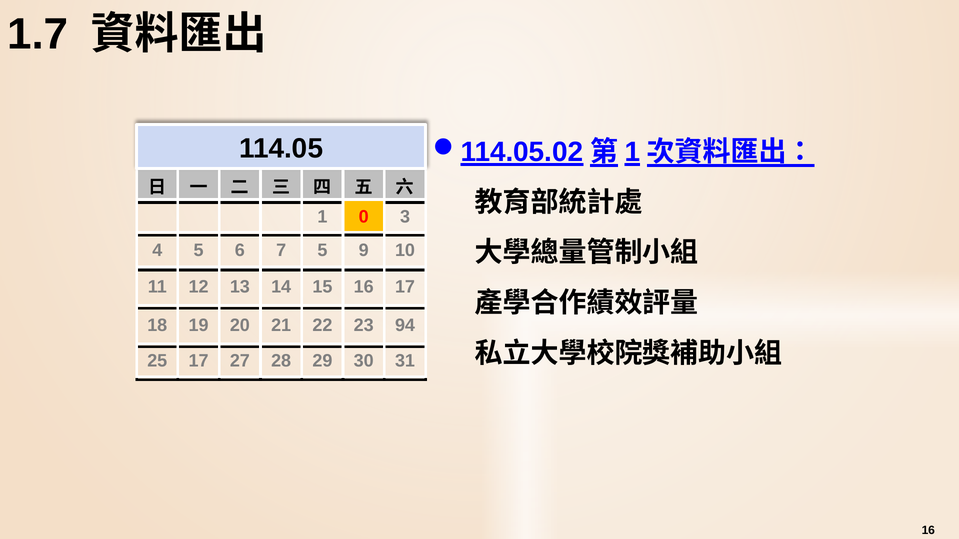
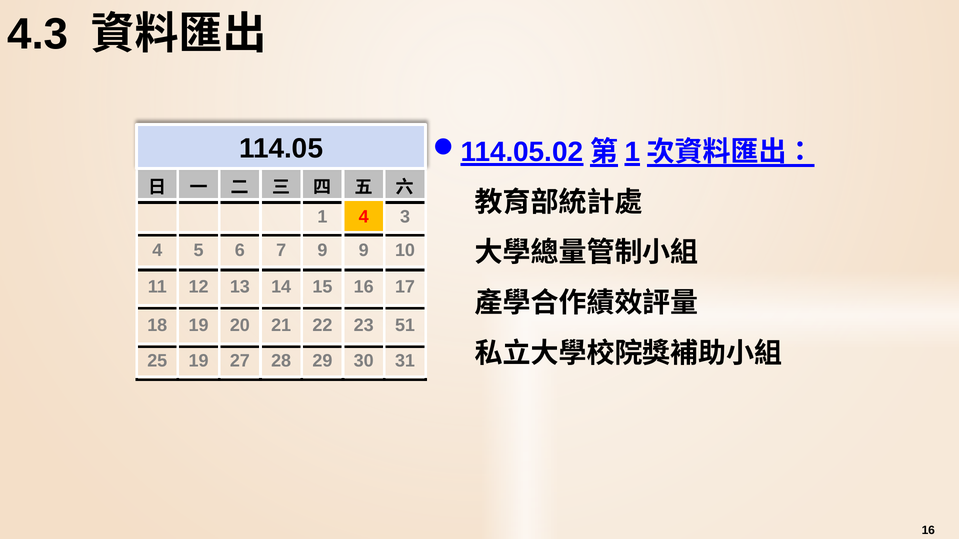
1.7: 1.7 -> 4.3 (38, 34)
1 0: 0 -> 4 (364, 217)
7 5: 5 -> 9 (322, 251)
94: 94 -> 51 (405, 325)
25 17: 17 -> 19 (199, 361)
